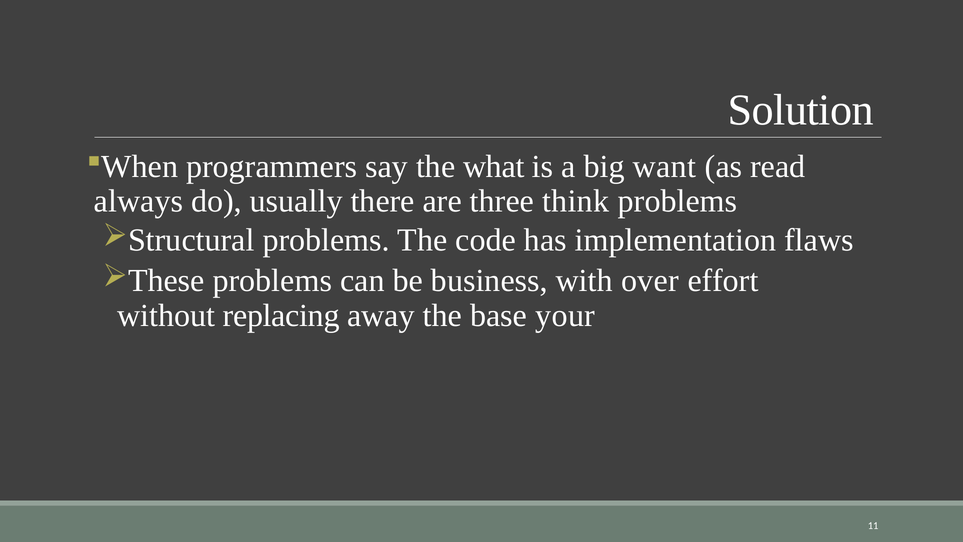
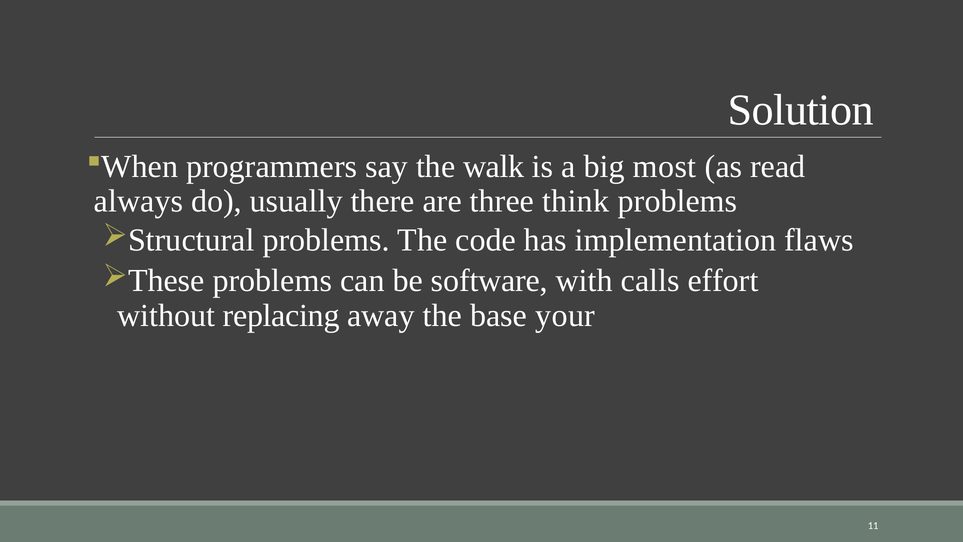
what: what -> walk (494, 167)
want: want -> most (665, 167)
business: business -> software (489, 281)
over: over -> calls (650, 281)
